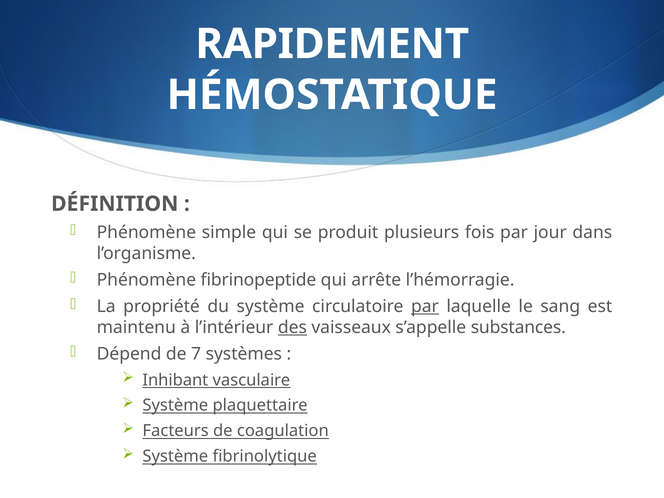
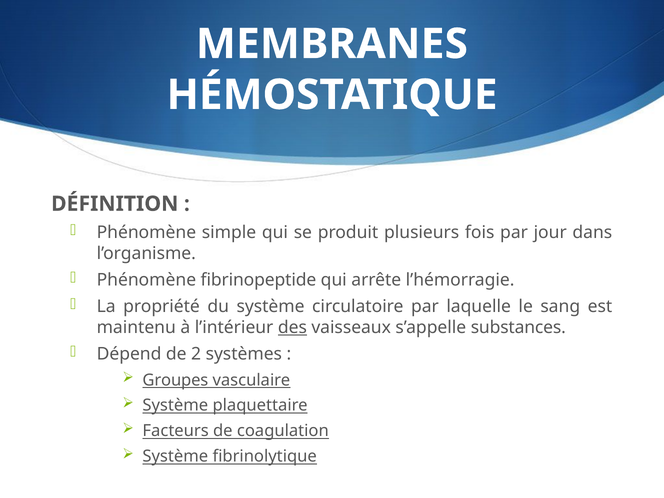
RAPIDEMENT: RAPIDEMENT -> MEMBRANES (332, 44)
par underline: present -> none (425, 307)
7: 7 -> 2 (196, 354)
Inhibant: Inhibant -> Groupes (175, 380)
